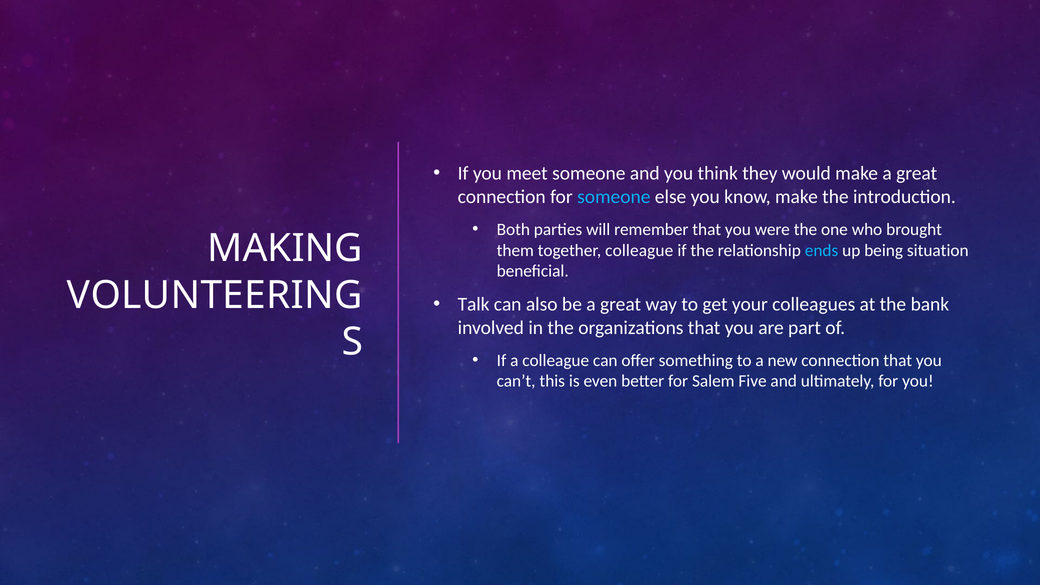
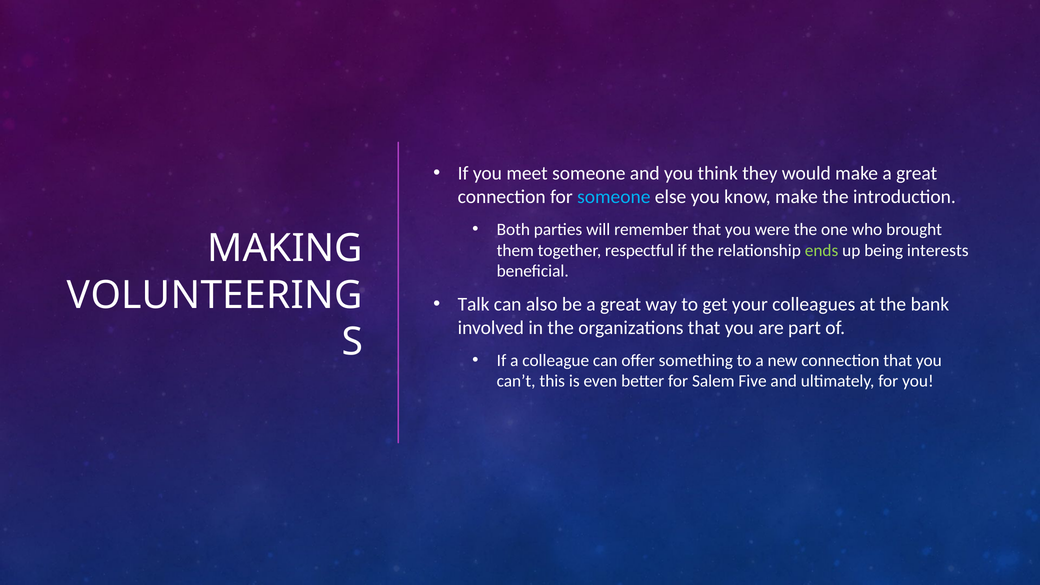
together colleague: colleague -> respectful (639, 250)
ends colour: light blue -> light green (822, 250)
situation: situation -> interests (938, 250)
